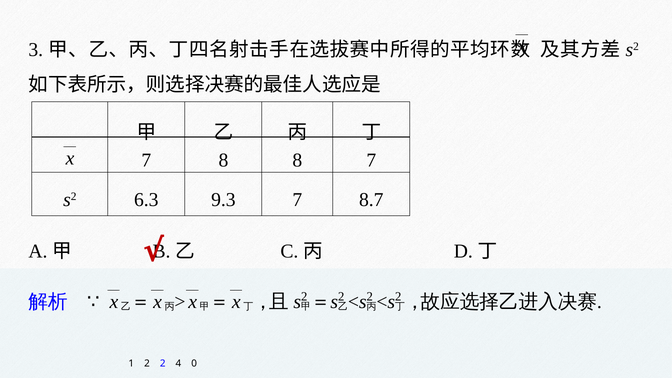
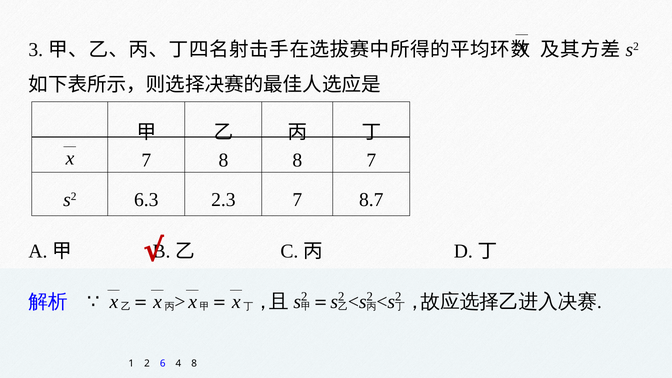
9.3: 9.3 -> 2.3 (223, 200)
2 2: 2 -> 6 (163, 363)
4 0: 0 -> 8 (194, 363)
